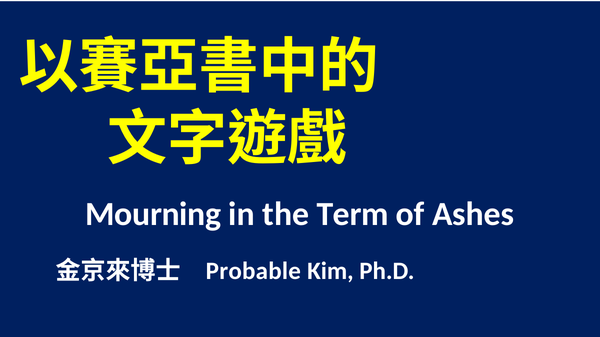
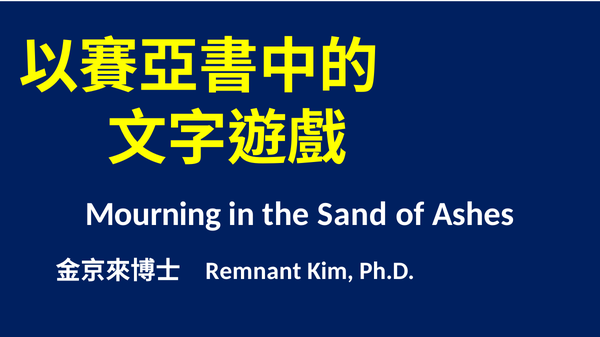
Term: Term -> Sand (352, 214)
Probable: Probable -> Remnant (253, 272)
